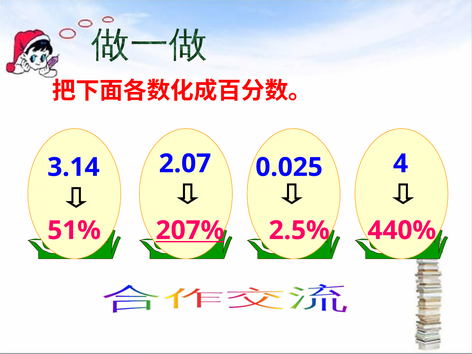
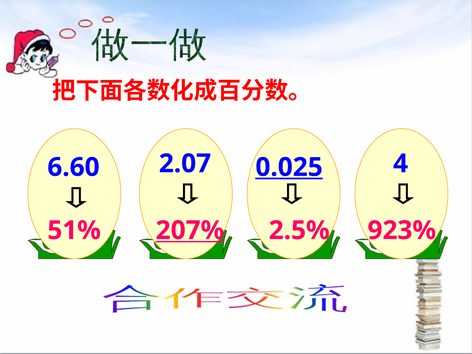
0.025 underline: none -> present (289, 167)
3.14: 3.14 -> 6.60 (73, 167)
440%: 440% -> 923% (402, 230)
